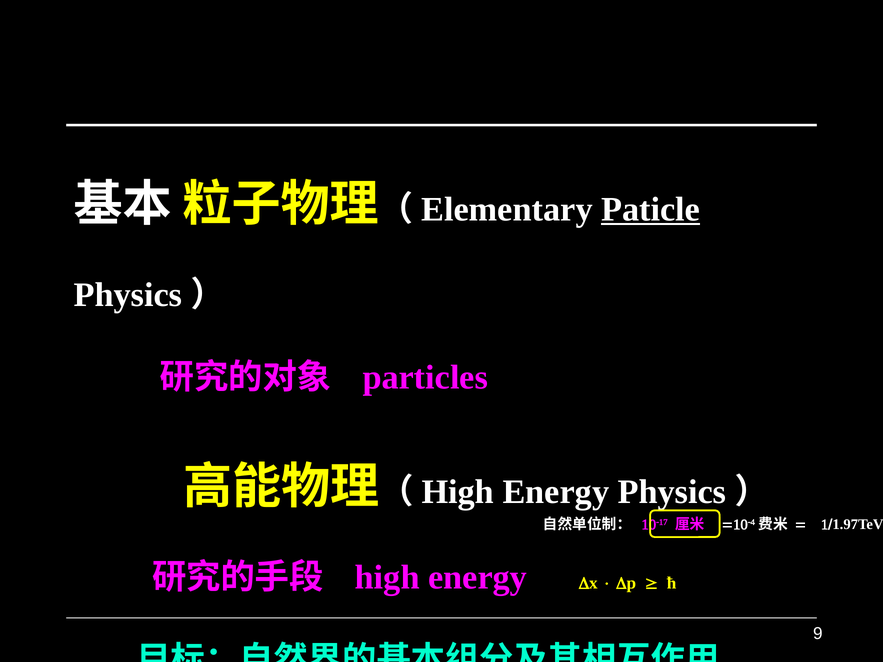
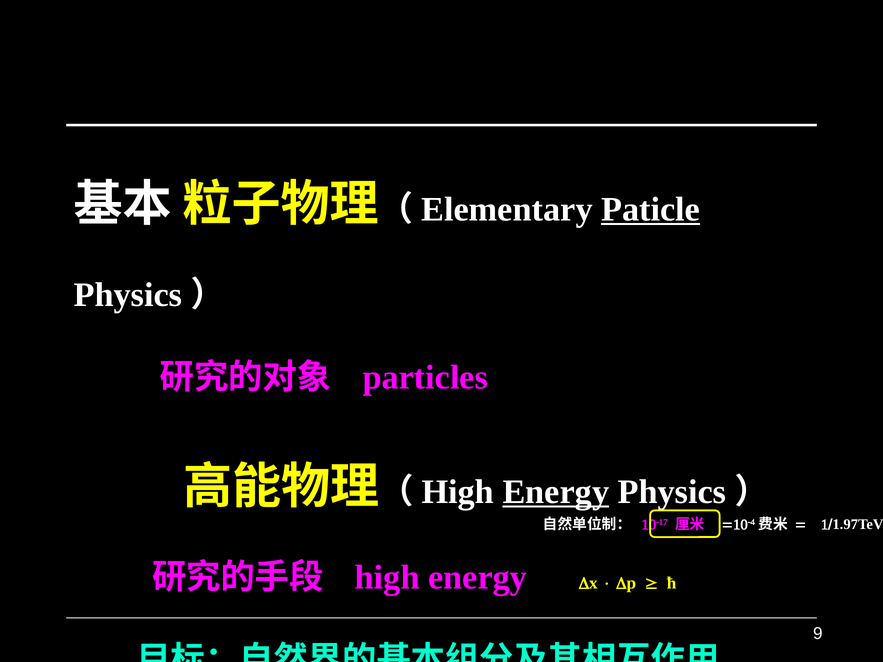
Energy underline: none -> present (556, 492)
